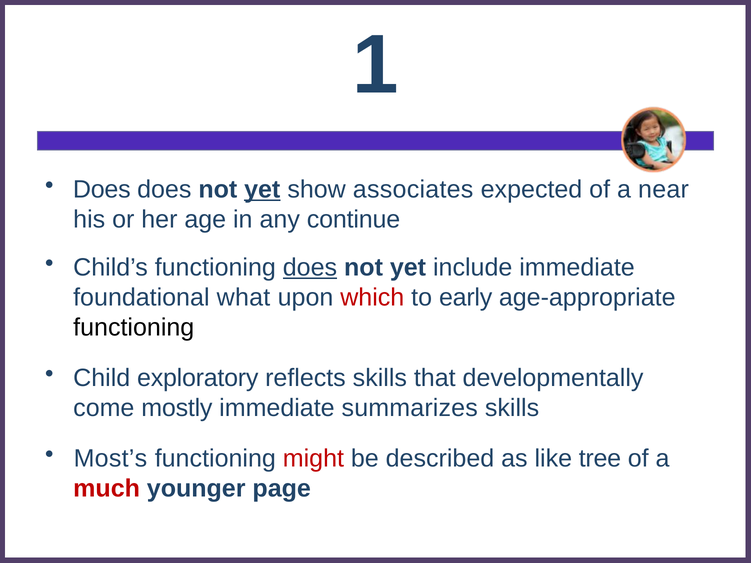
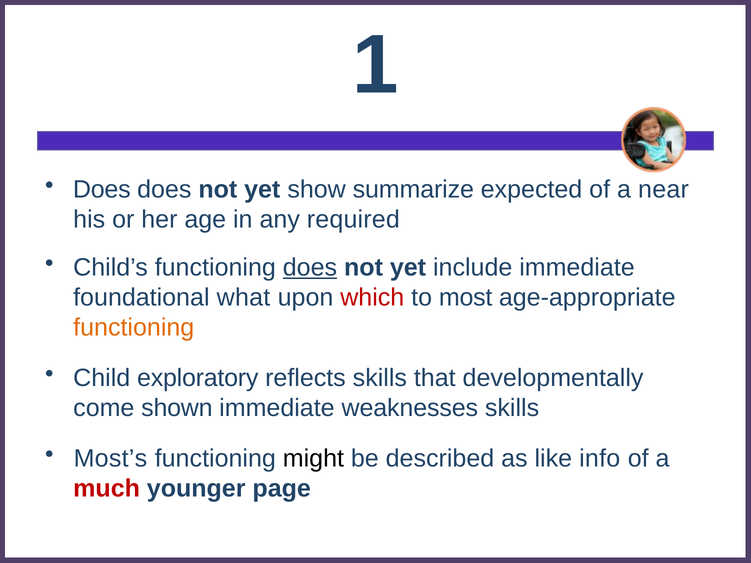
yet underline: present -> none (262, 190)
associates: associates -> summarize (413, 190)
continue: continue -> required (353, 220)
early: early -> most (466, 298)
functioning colour: black -> orange (134, 328)
mostly: mostly -> shown (177, 408)
summarizes: summarizes -> weaknesses (410, 408)
might colour: red -> black (313, 459)
tree: tree -> info (600, 459)
